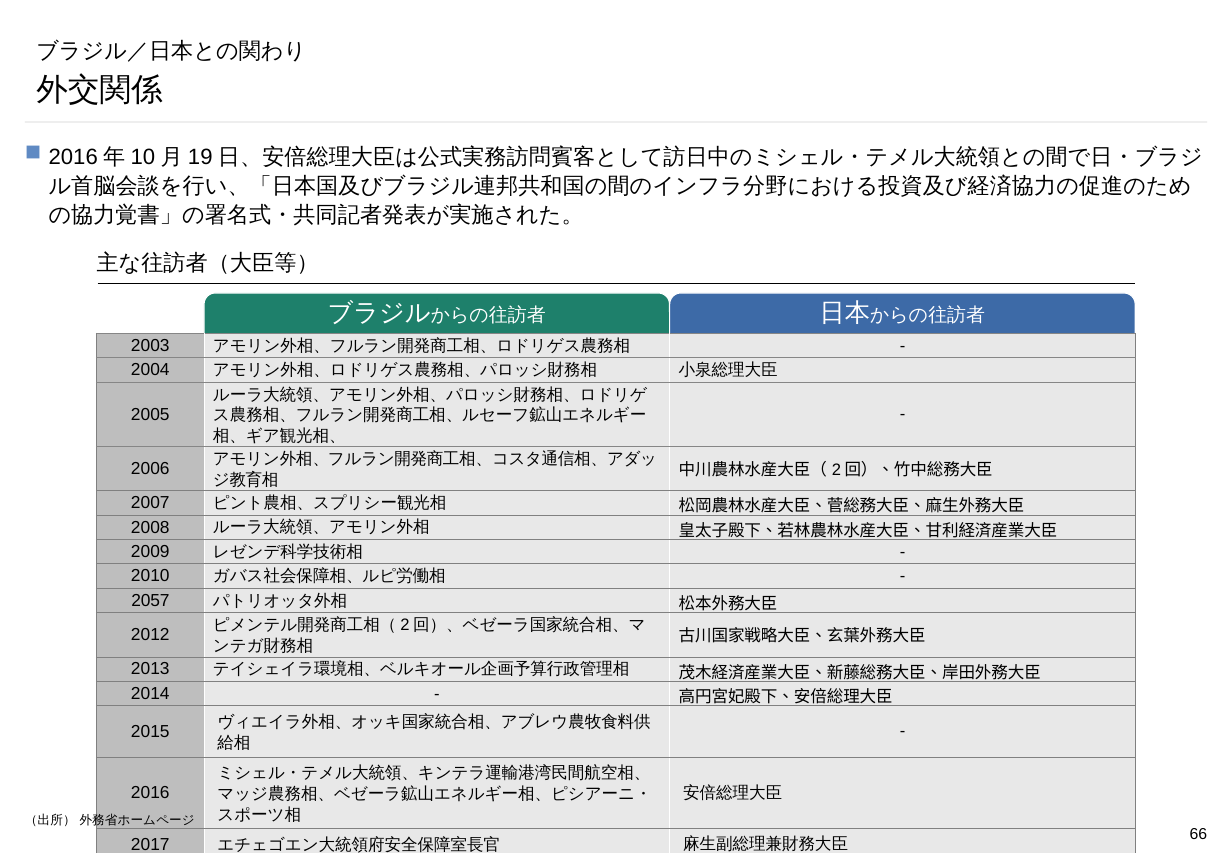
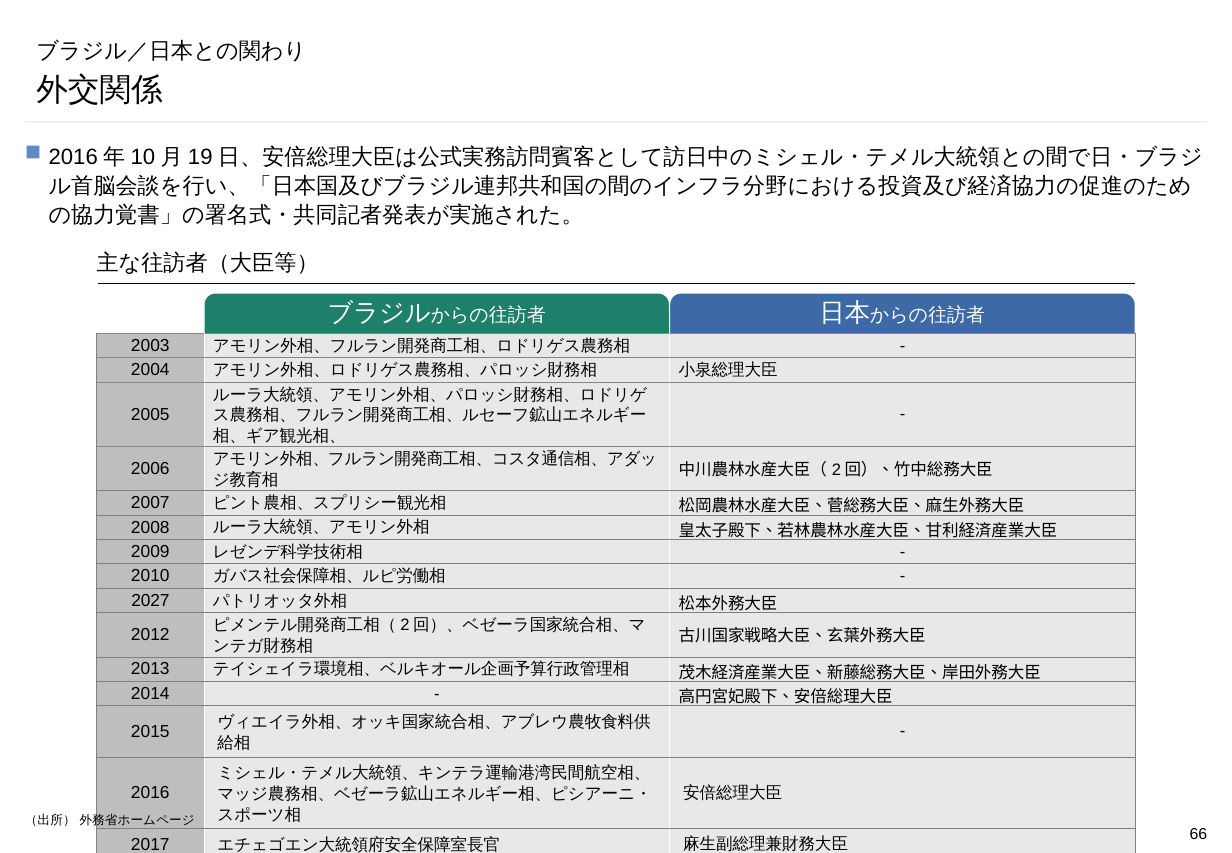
2057: 2057 -> 2027 (150, 600)
